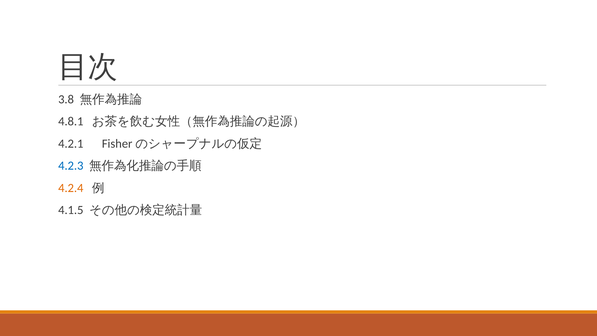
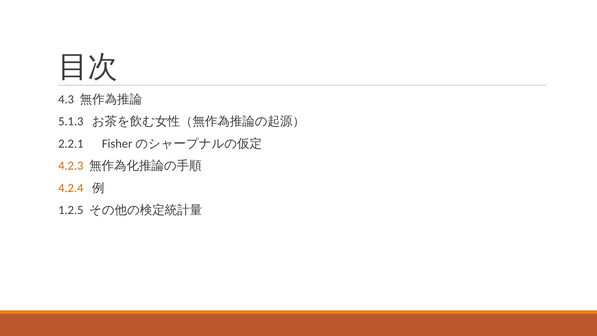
3.8: 3.8 -> 4.3 (66, 99)
4.8.1: 4.8.1 -> 5.1.3 (71, 121)
4.2.1: 4.2.1 -> 2.2.1 (71, 144)
4.2.3 colour: blue -> orange (71, 166)
4.1.5: 4.1.5 -> 1.2.5 (71, 210)
